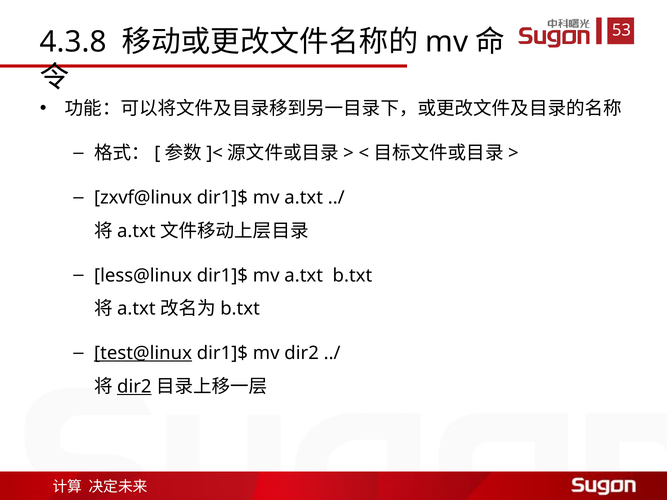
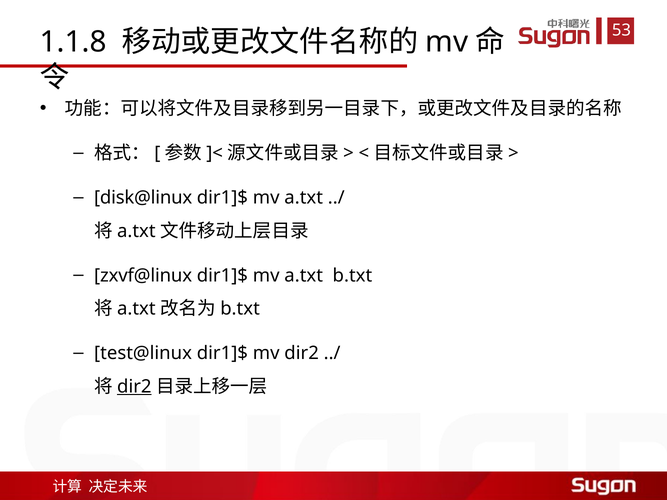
4.3.8: 4.3.8 -> 1.1.8 (73, 42)
zxvf@linux: zxvf@linux -> disk@linux (143, 198)
less@linux: less@linux -> zxvf@linux (143, 276)
test@linux underline: present -> none (143, 353)
